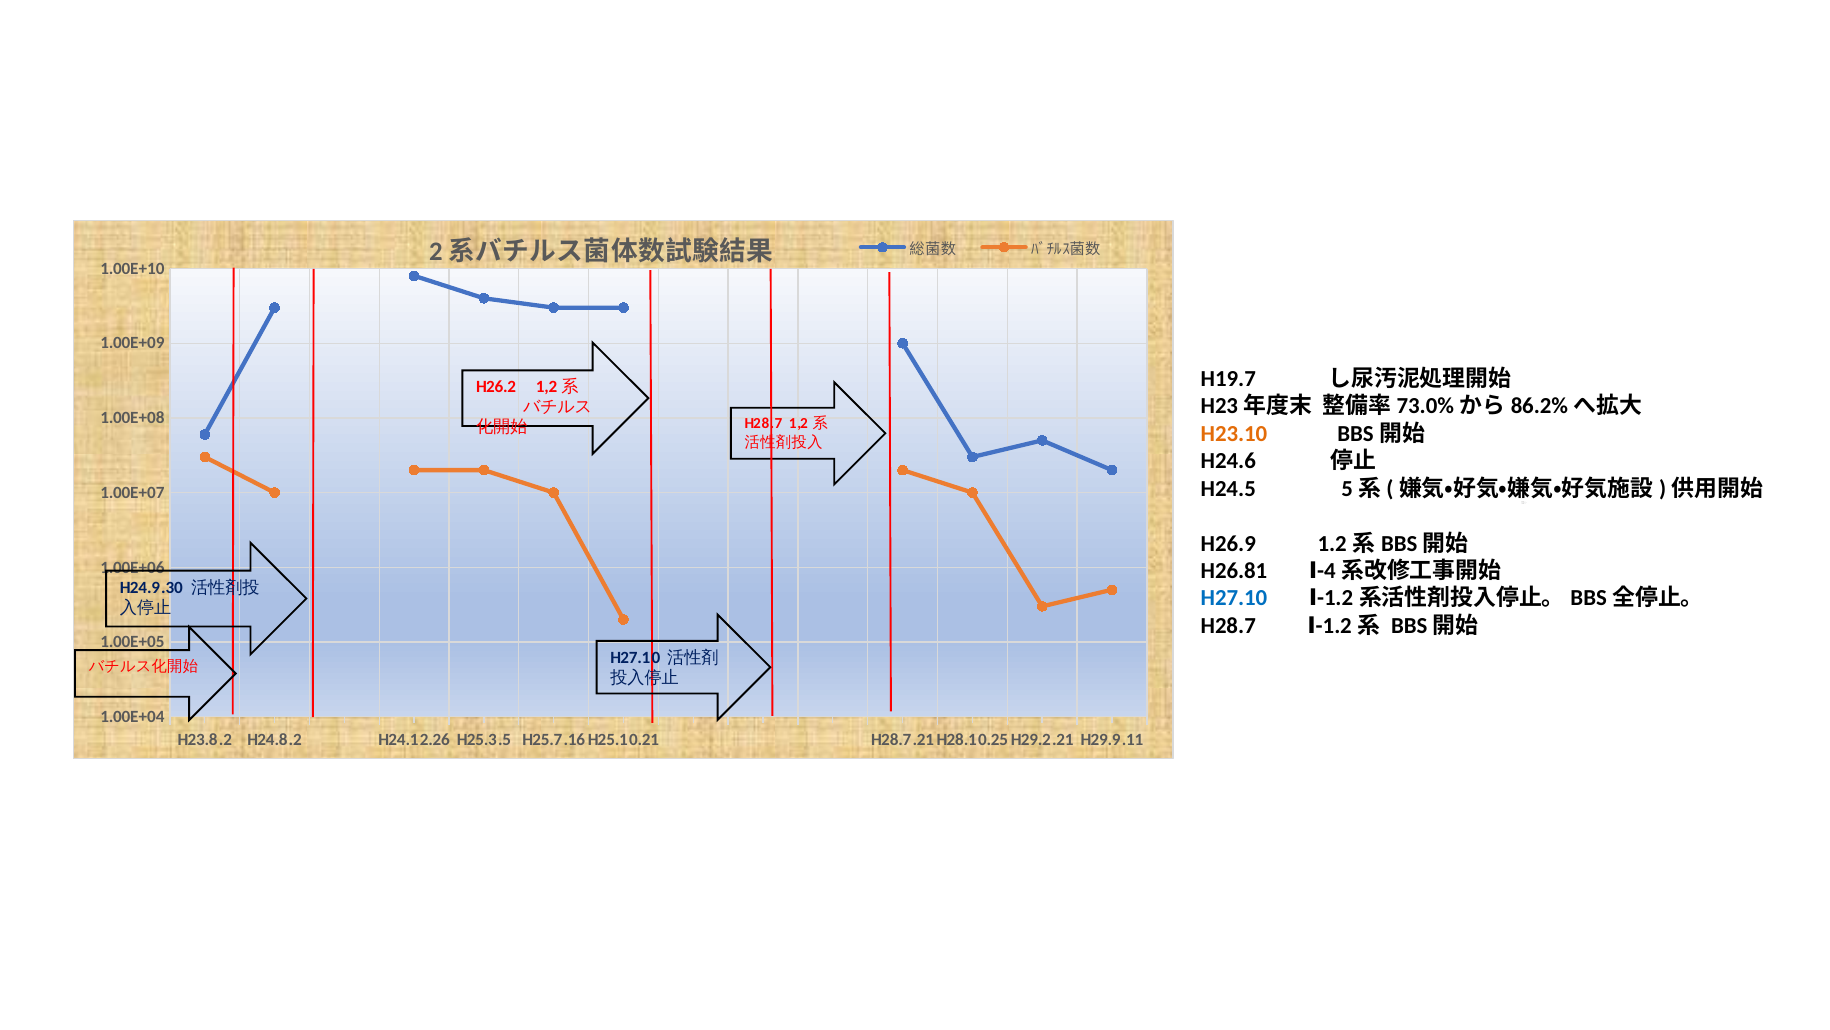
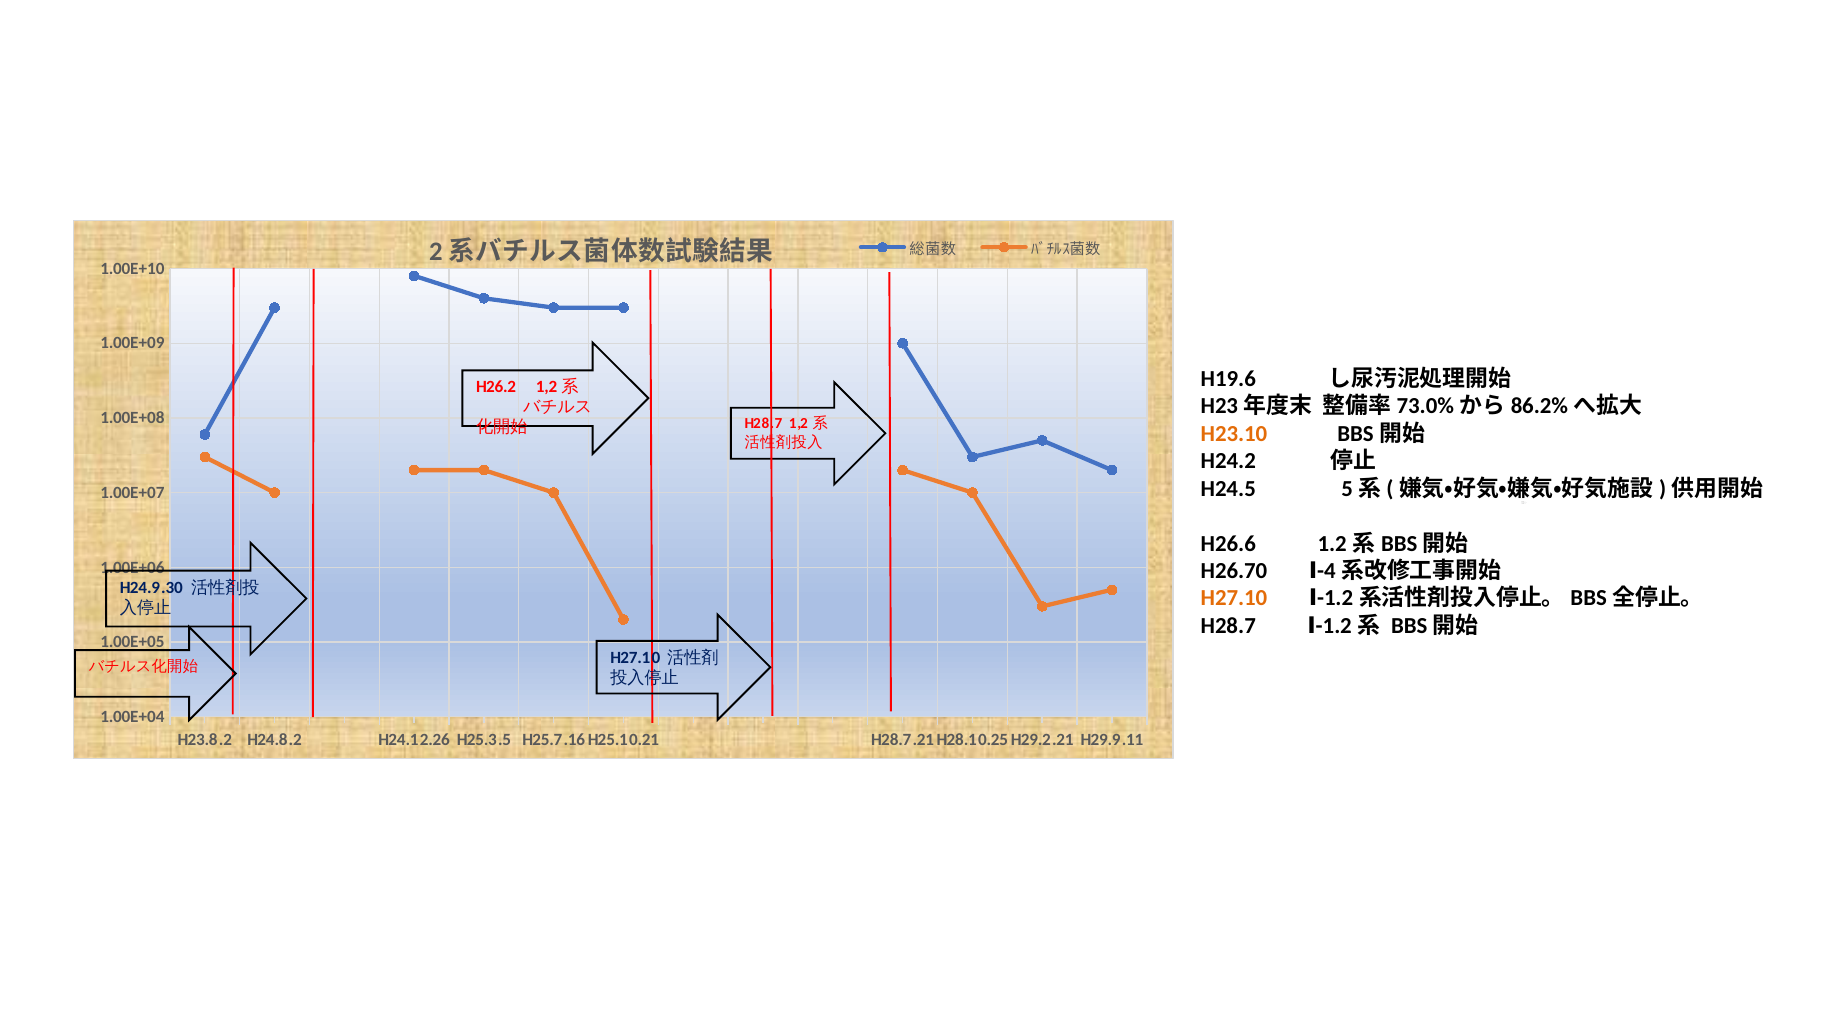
H19.7: H19.7 -> H19.6 (1228, 378)
H24.6: H24.6 -> H24.2 (1228, 461)
H26.9: H26.9 -> H26.6 (1228, 543)
H26.81: H26.81 -> H26.70 (1234, 571)
H27.10 colour: blue -> orange (1234, 598)
